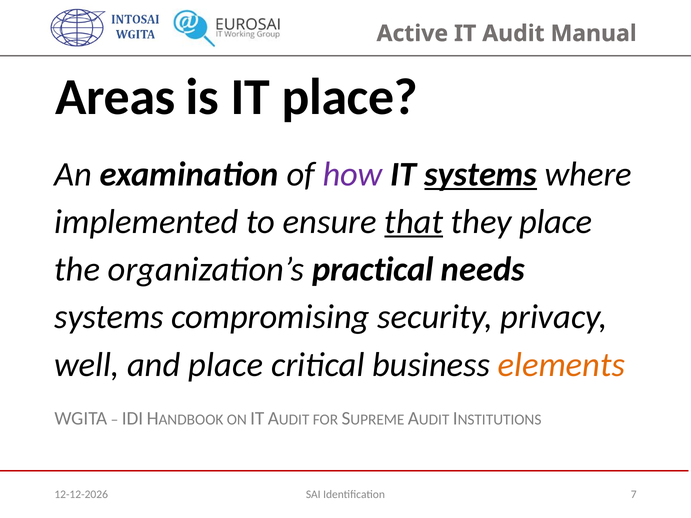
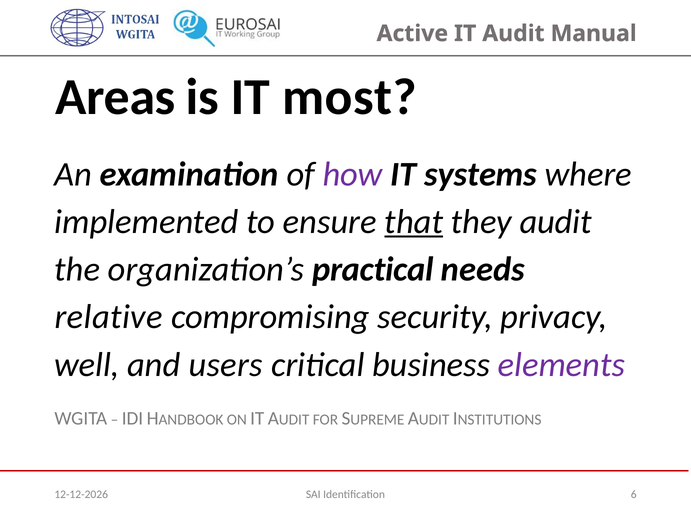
IT place: place -> most (349, 97)
systems underline: present -> none (481, 174)
they place: place -> audit (556, 222)
systems: systems -> relative (109, 317)
and place: place -> users (226, 365)
elements colour: orange -> purple (561, 365)
7: 7 -> 6 (634, 495)
